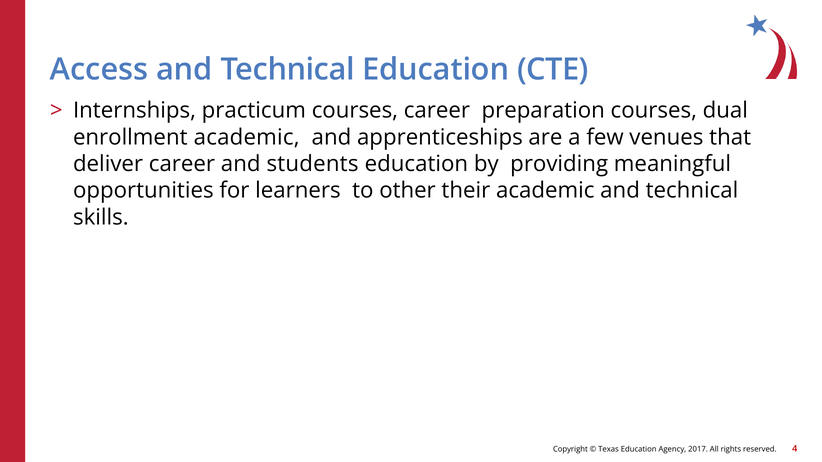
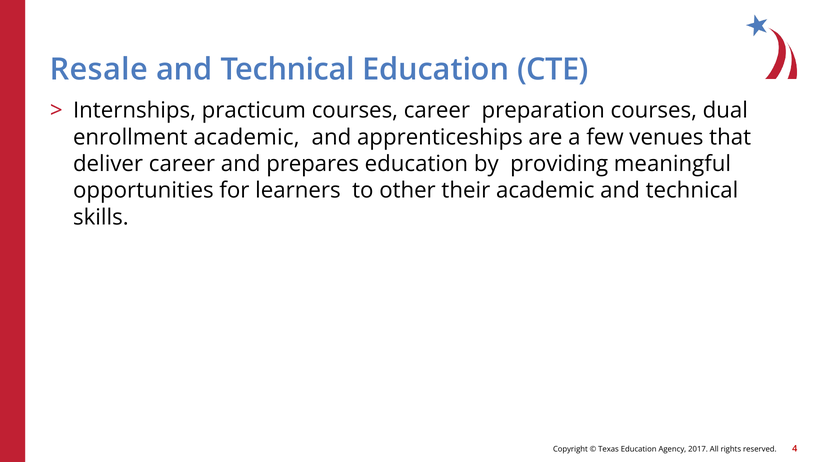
Access: Access -> Resale (99, 70)
students: students -> prepares (313, 164)
